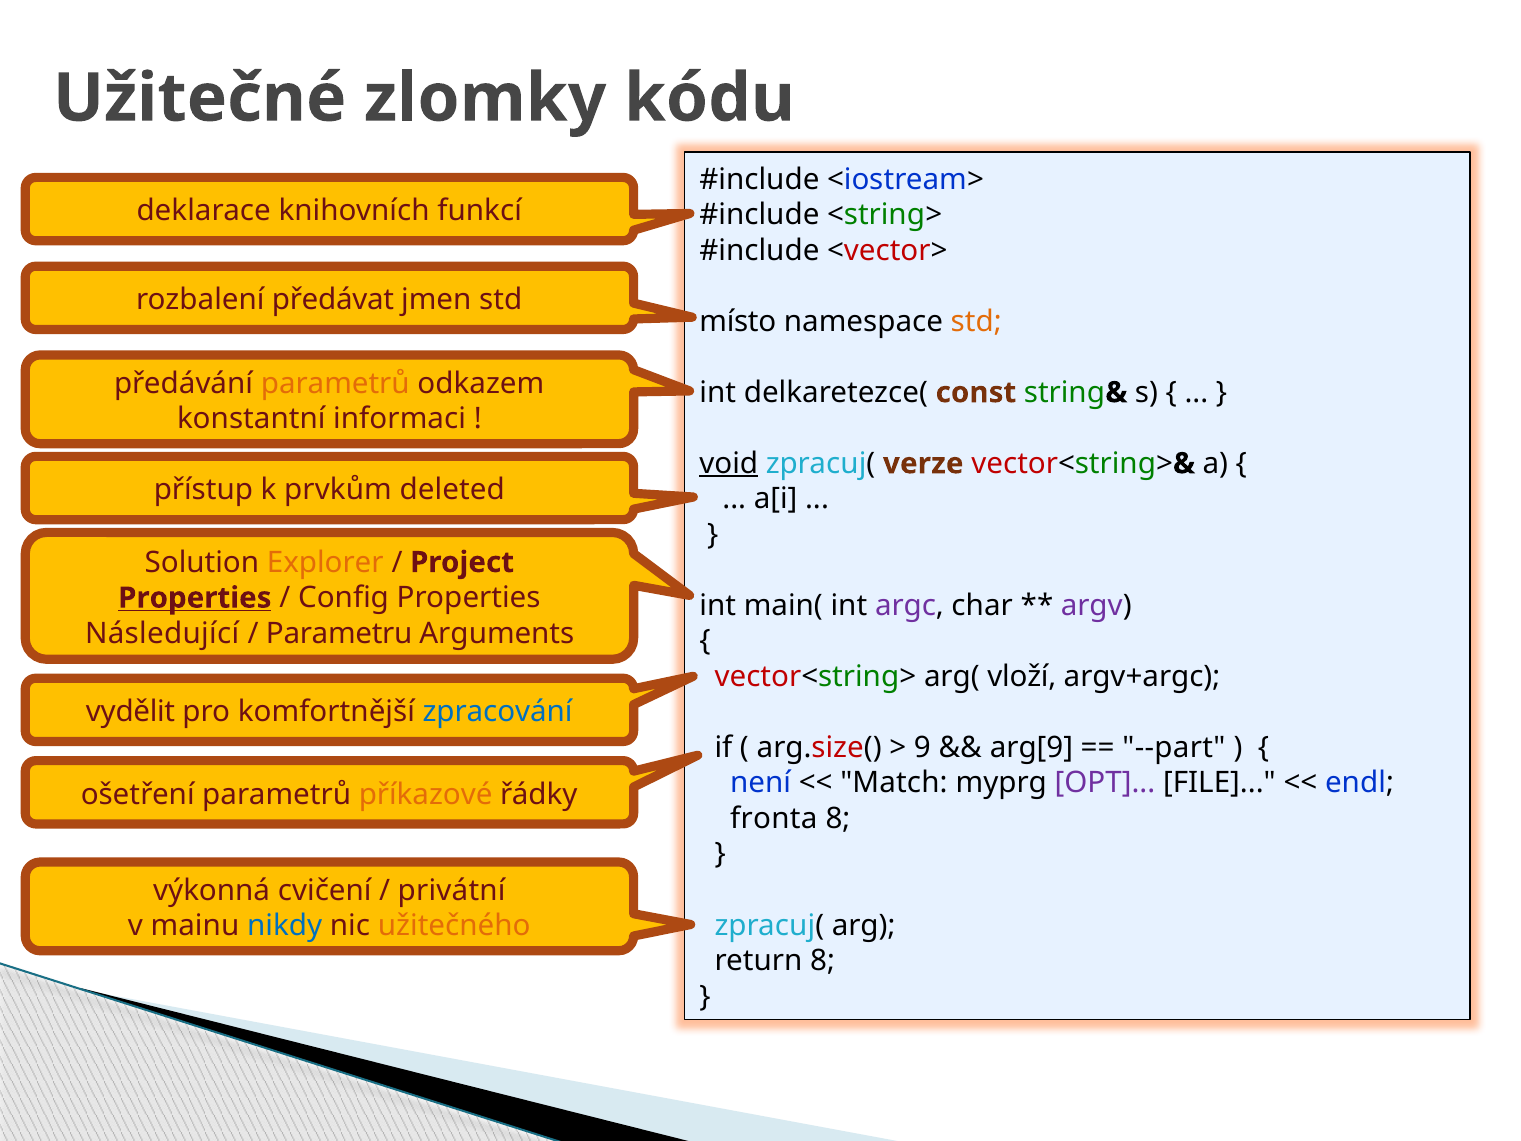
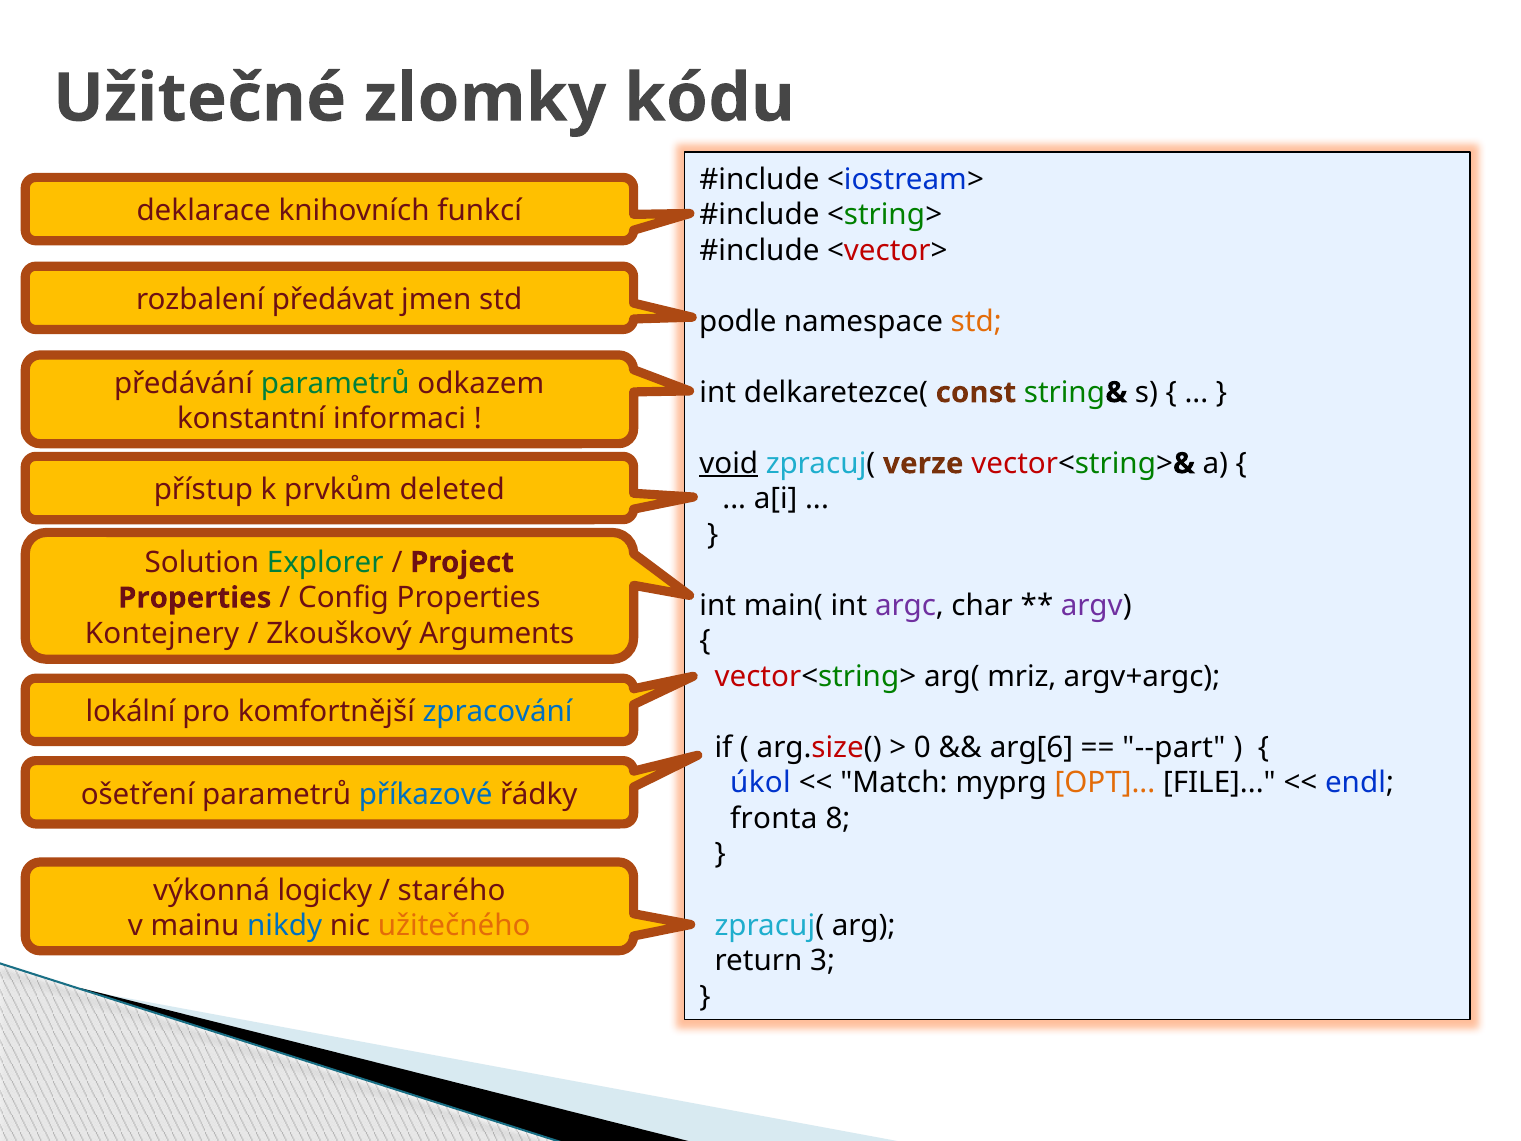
místo: místo -> podle (738, 321)
parametrů colour: orange -> green (335, 383)
Explorer colour: orange -> green (325, 562)
Properties underline: present -> none (195, 598)
Následující: Následující -> Kontejnery (162, 633)
Parametru: Parametru -> Zkouškový (339, 633)
vloží: vloží -> mriz (1022, 676)
vydělit: vydělit -> lokální (131, 712)
9: 9 -> 0 (922, 748)
arg[9: arg[9 -> arg[6 (1031, 748)
není: není -> úkol (760, 783)
OPT colour: purple -> orange (1105, 783)
příkazové colour: orange -> blue (426, 794)
cvičení: cvičení -> logicky (325, 890)
privátní: privátní -> starého (452, 890)
return 8: 8 -> 3 (823, 961)
